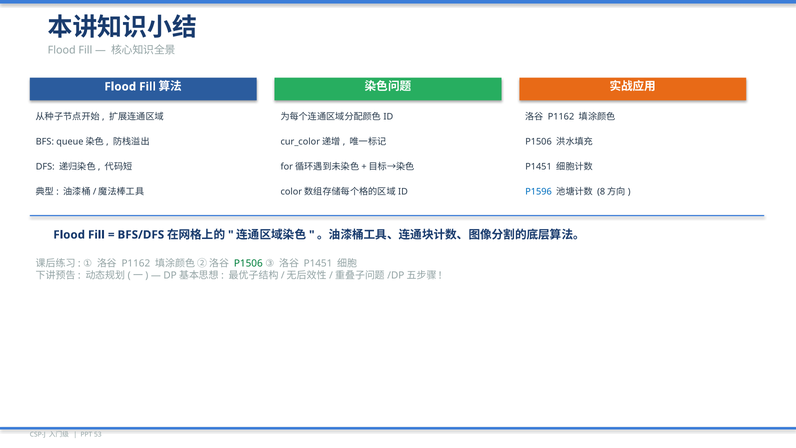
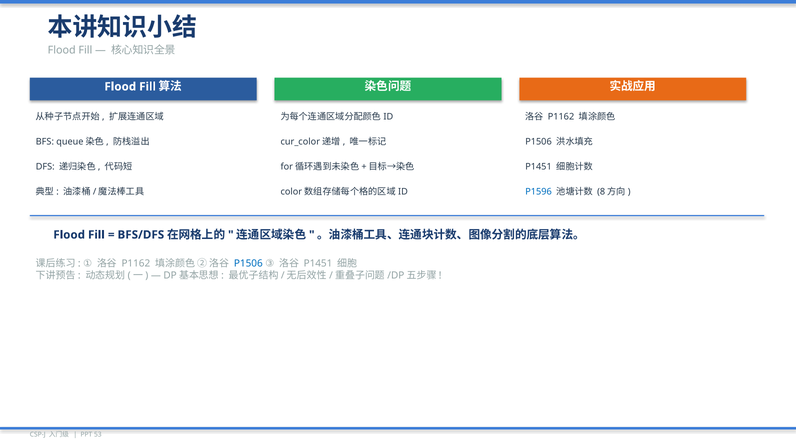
P1506 colour: green -> blue (248, 263)
